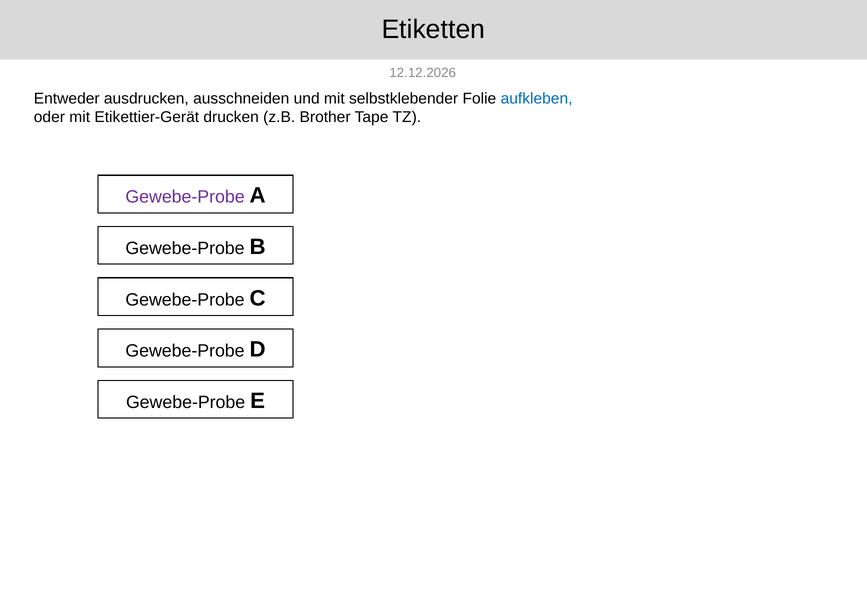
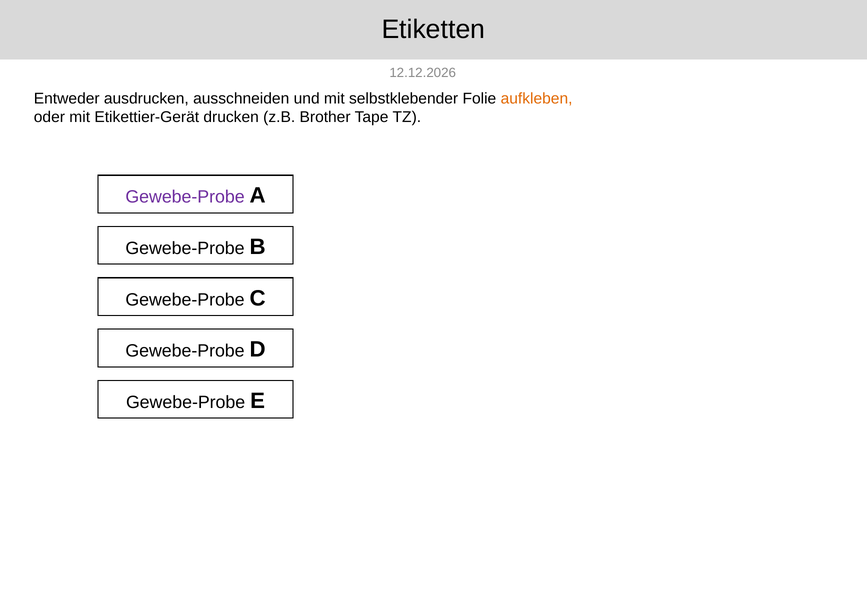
aufkleben colour: blue -> orange (537, 99)
